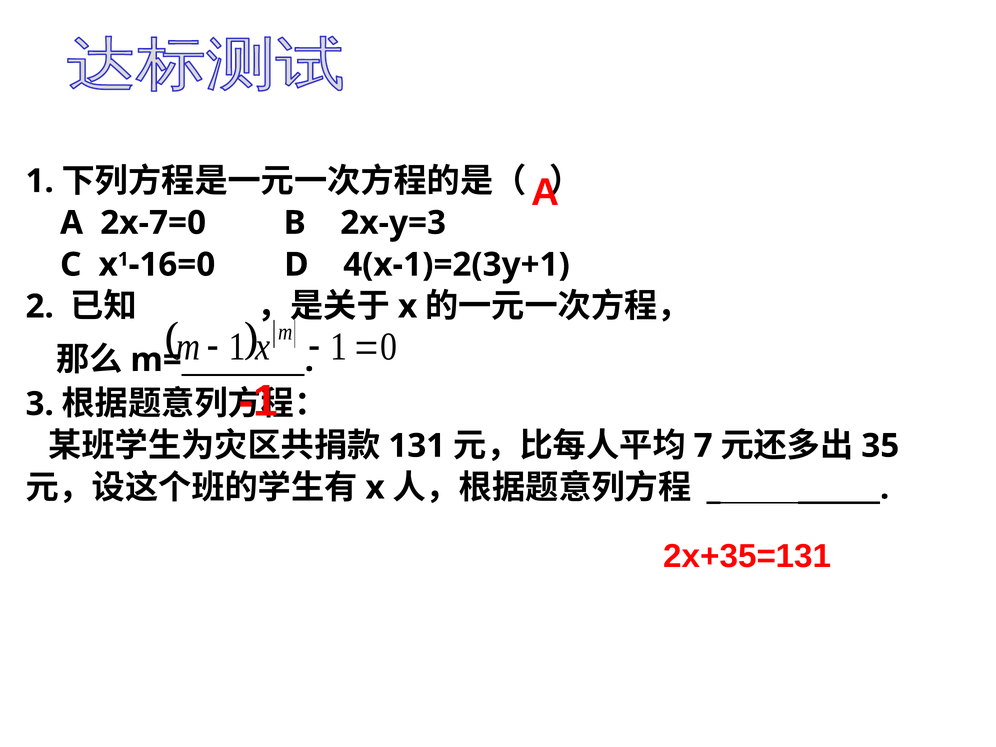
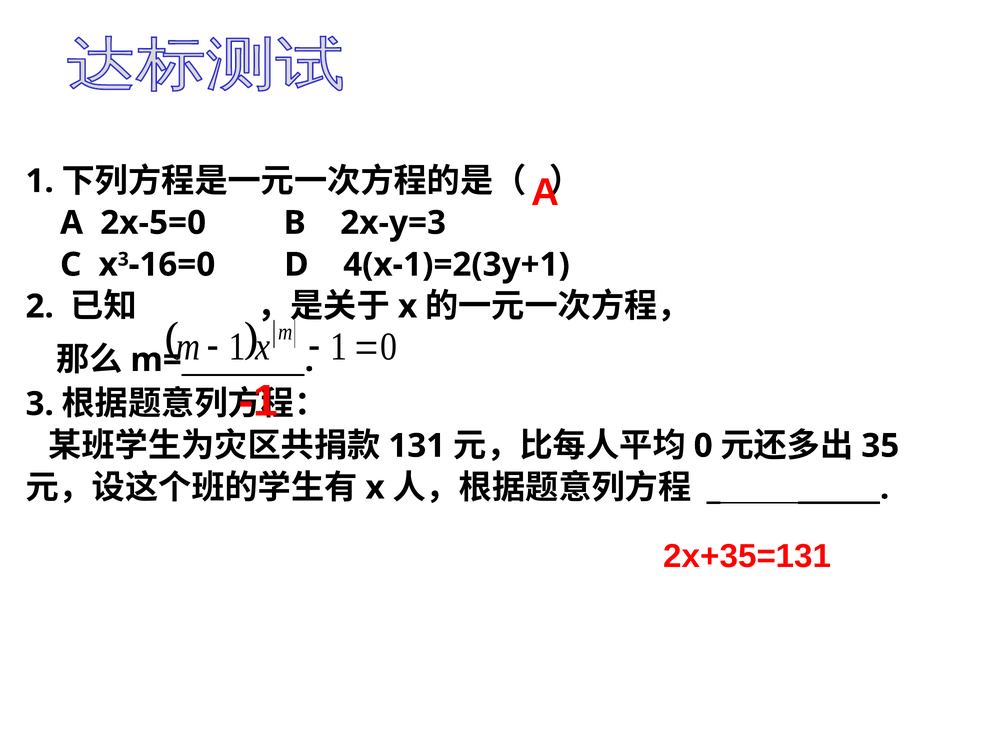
2x-7=0: 2x-7=0 -> 2x-5=0 (153, 223)
1: 1 -> 3 (123, 259)
7: 7 -> 0 (703, 446)
